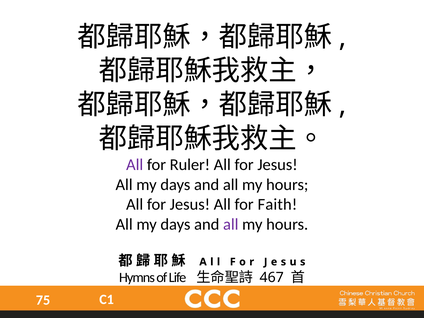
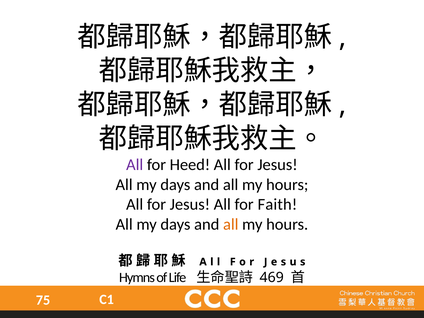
Ruler: Ruler -> Heed (190, 165)
all colour: purple -> orange (231, 224)
467: 467 -> 469 (272, 278)
